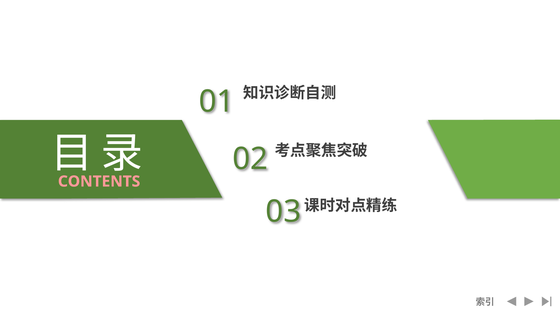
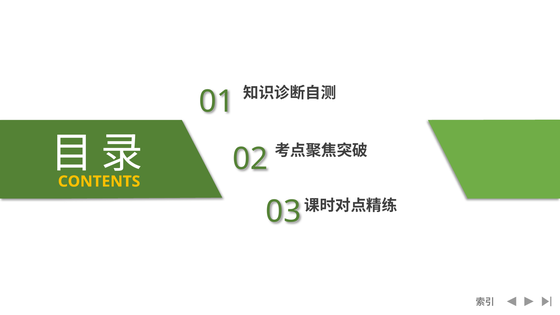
CONTENTS colour: pink -> yellow (99, 182)
